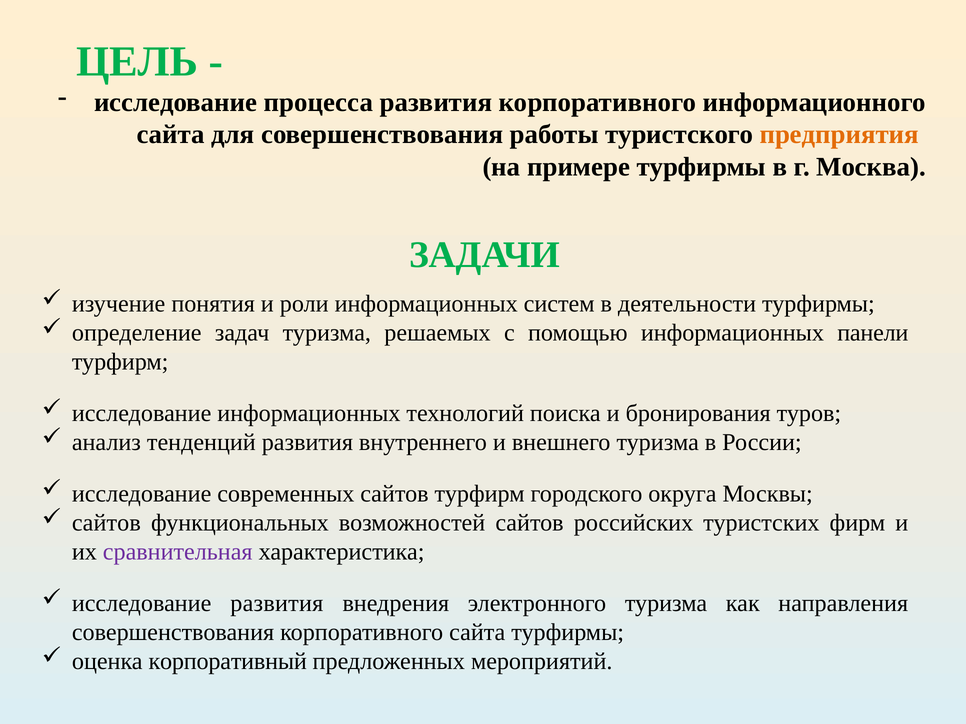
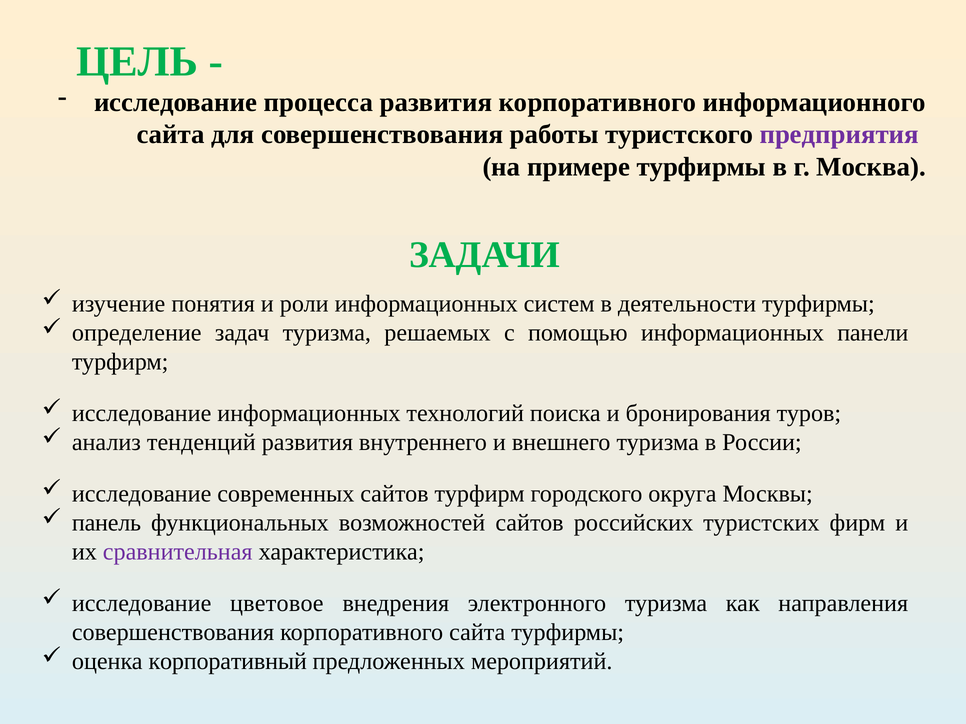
предприятия colour: orange -> purple (839, 135)
сайтов: сайтов -> панель (107, 523)
исследование развития: развития -> цветовое (277, 604)
